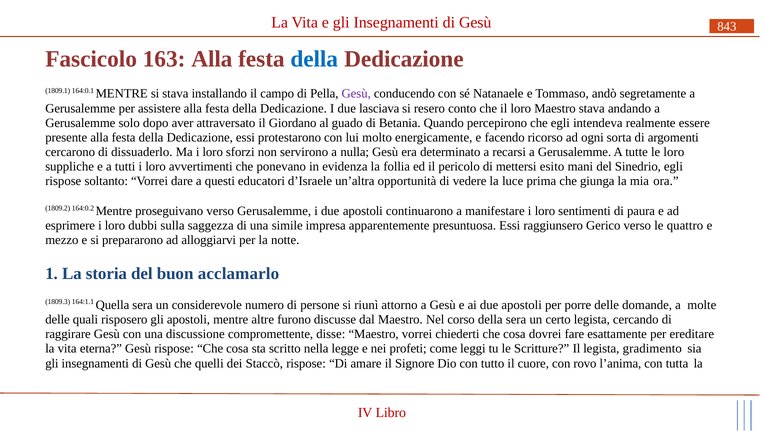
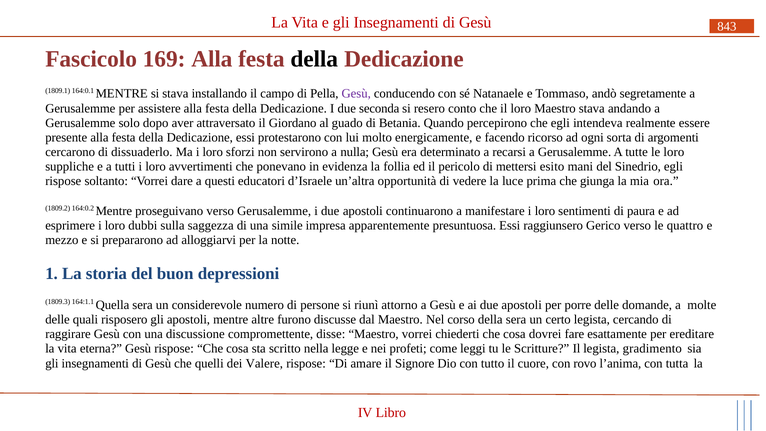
163: 163 -> 169 (164, 59)
della colour: blue -> black (314, 59)
lasciava: lasciava -> seconda (379, 108)
acclamarlo: acclamarlo -> depressioni (239, 274)
Staccò: Staccò -> Valere (264, 364)
